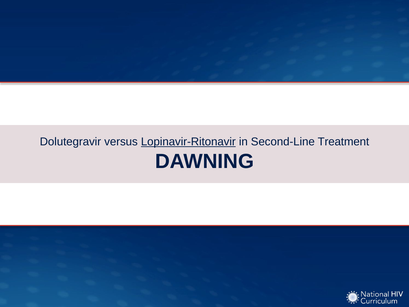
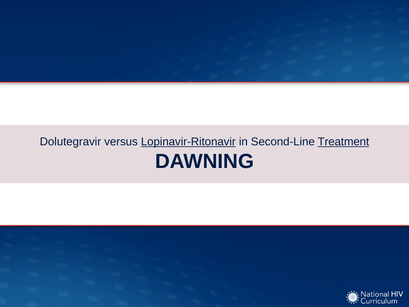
Treatment underline: none -> present (343, 142)
